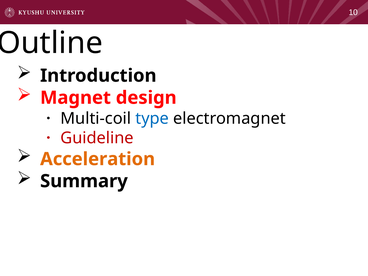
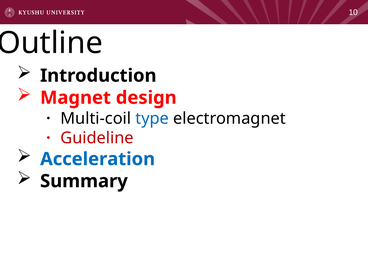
Acceleration colour: orange -> blue (98, 159)
